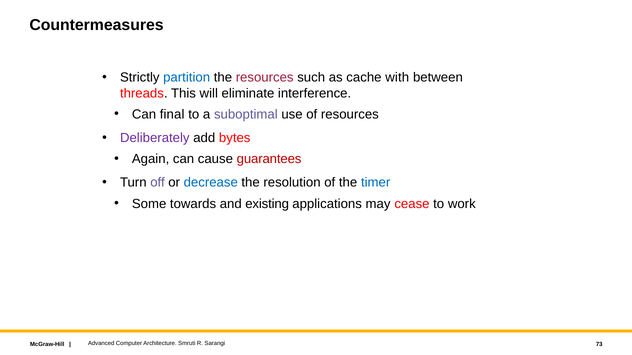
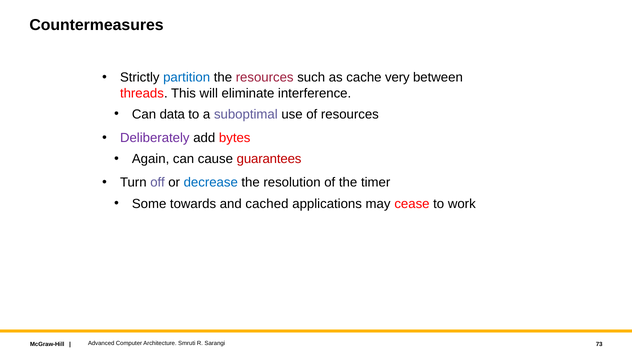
with: with -> very (397, 78)
final: final -> data (172, 114)
timer colour: blue -> black (376, 183)
existing: existing -> cached (267, 204)
